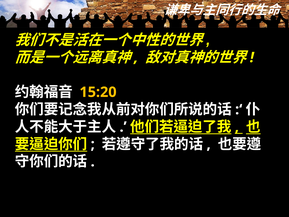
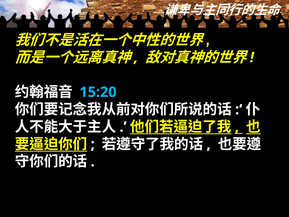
15:20 colour: yellow -> light blue (98, 92)
